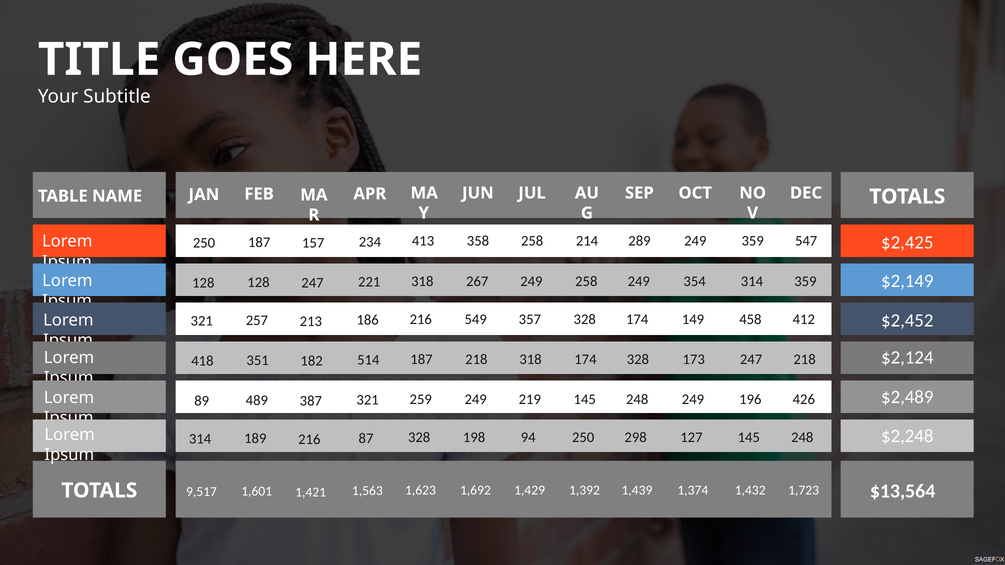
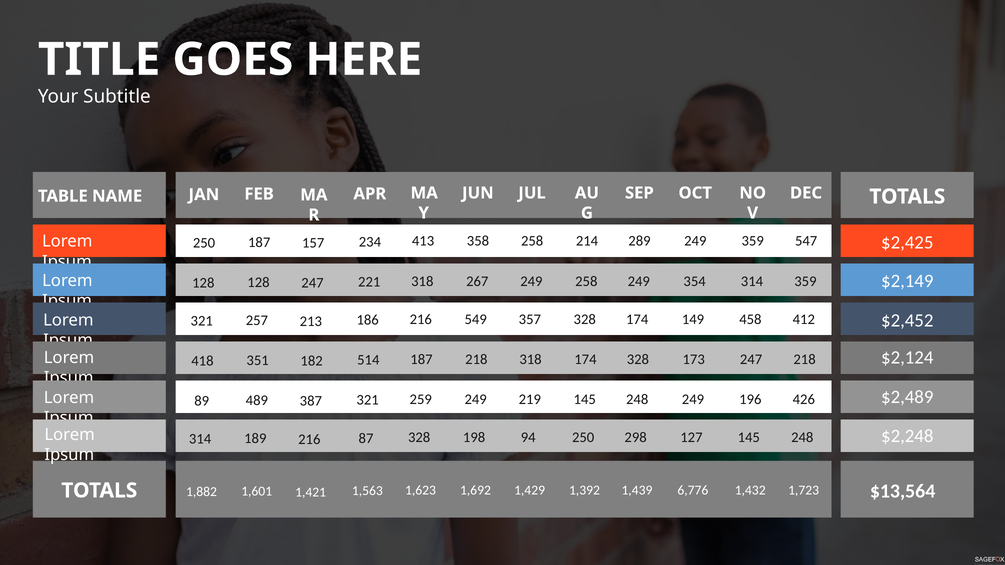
1,374: 1,374 -> 6,776 (693, 490)
9,517: 9,517 -> 1,882 (202, 492)
